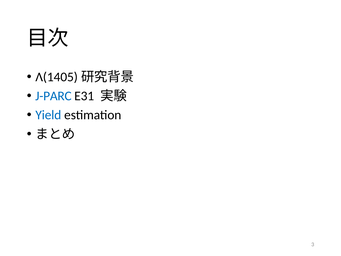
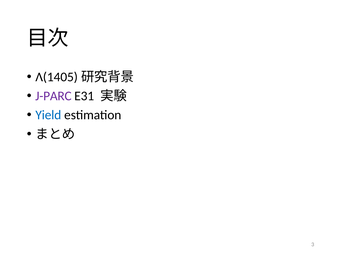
J-PARC colour: blue -> purple (53, 96)
